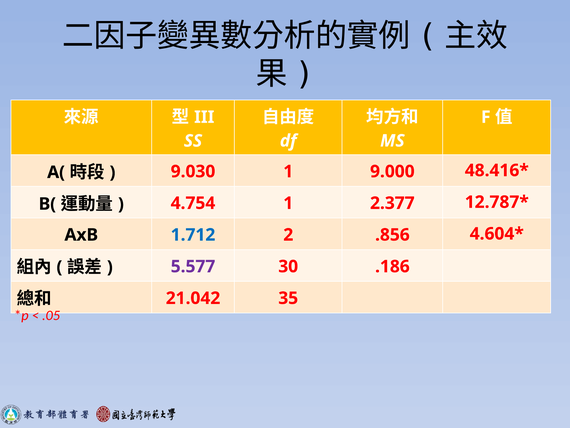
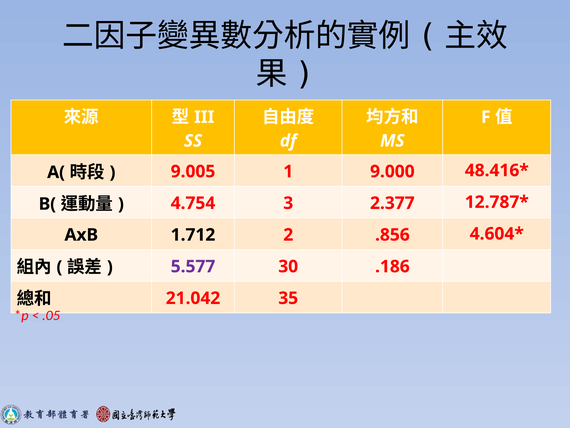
9.030: 9.030 -> 9.005 (193, 171)
4.754 1: 1 -> 3 (288, 203)
1.712 colour: blue -> black (193, 235)
